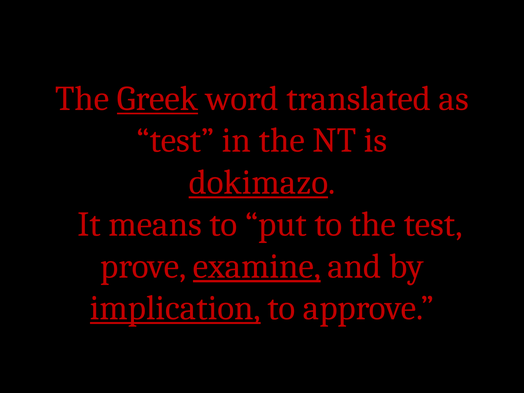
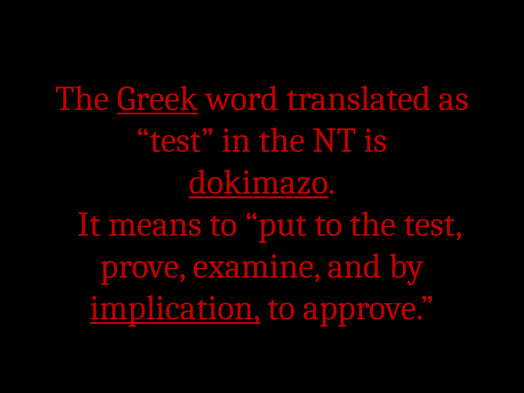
examine underline: present -> none (257, 266)
